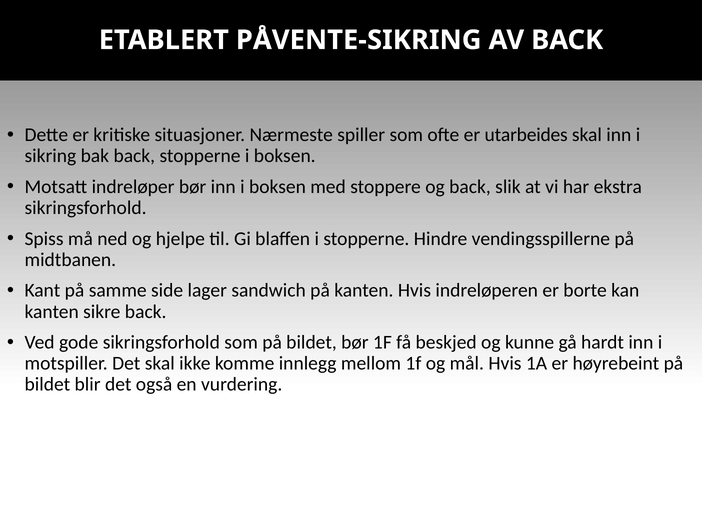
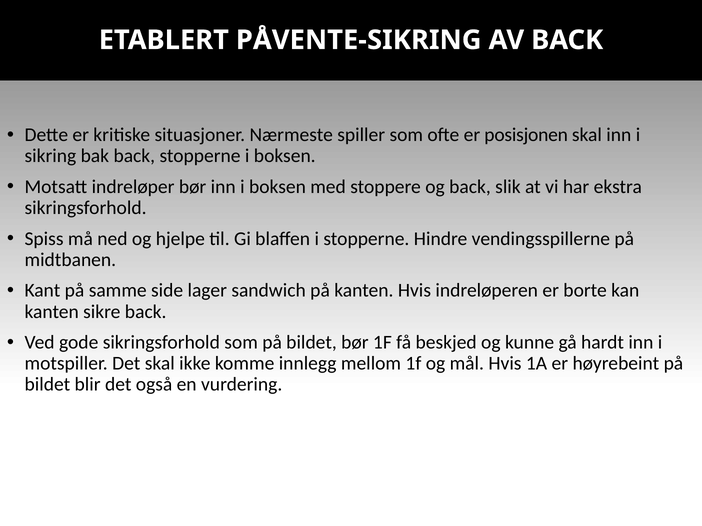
utarbeides: utarbeides -> posisjonen (526, 135)
